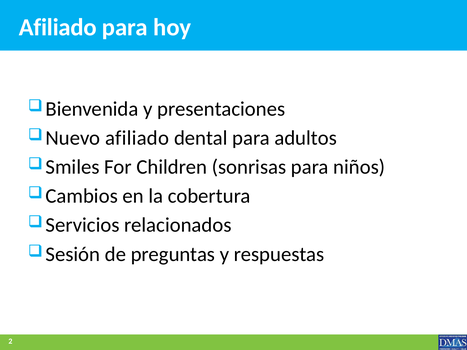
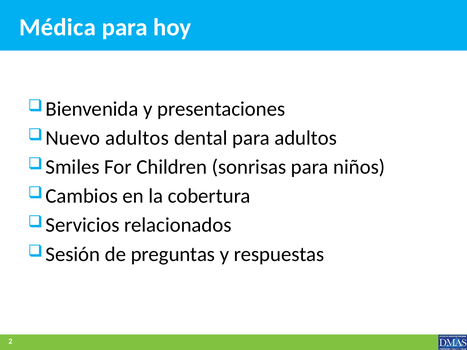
Afiliado: Afiliado -> Médica (58, 27)
afiliado: afiliado -> adultos (137, 138)
